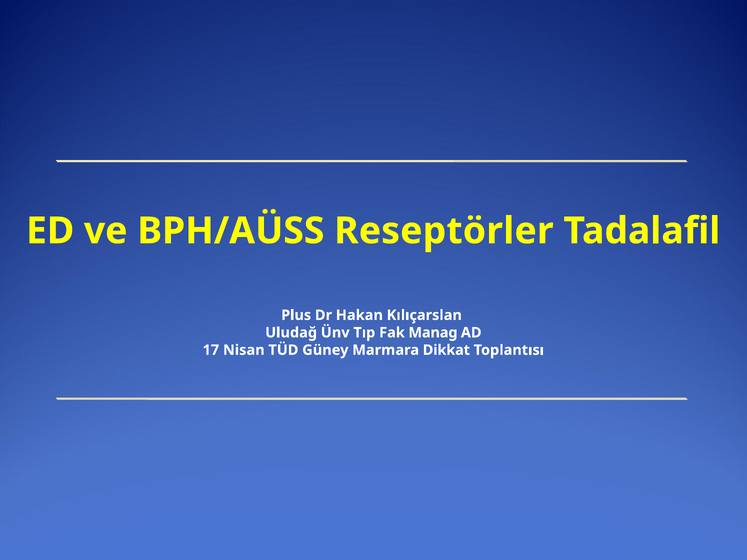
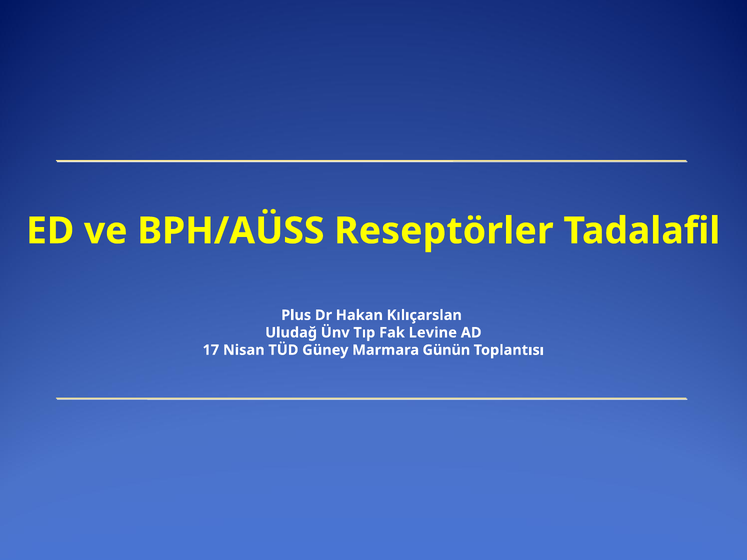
Manag: Manag -> Levine (433, 333)
Dikkat: Dikkat -> Günün (446, 350)
